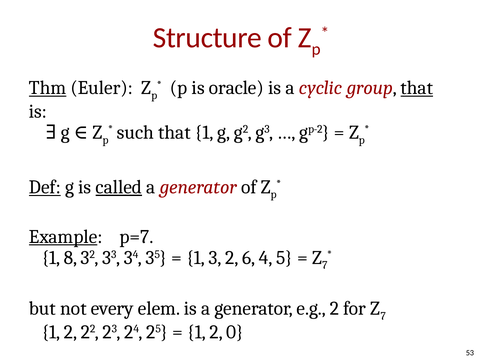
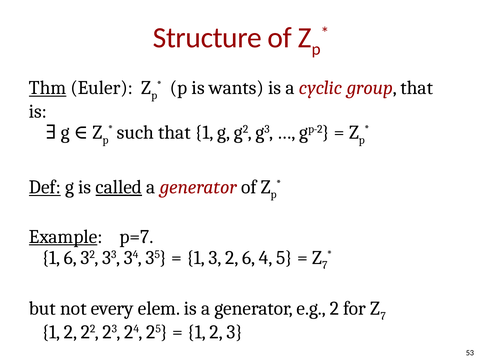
oracle: oracle -> wants (236, 88)
that underline: present -> none (417, 88)
1 8: 8 -> 6 (70, 257)
2 0: 0 -> 3 (235, 331)
